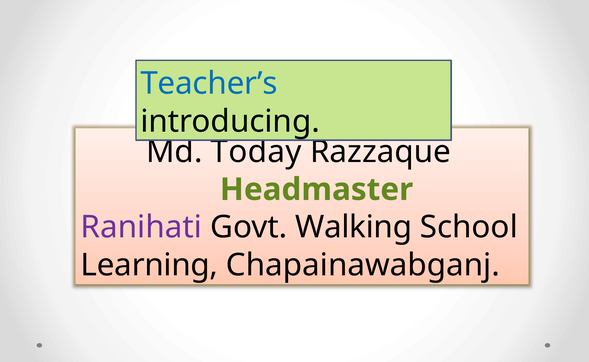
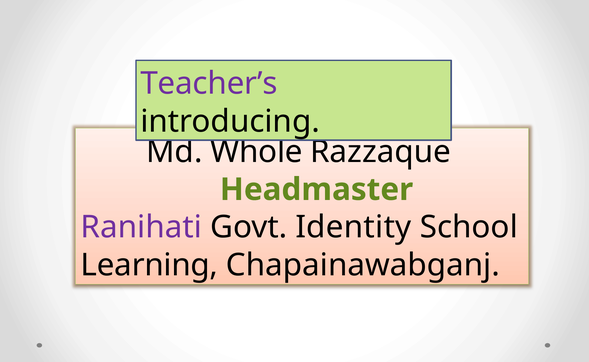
Teacher’s colour: blue -> purple (209, 84)
Today: Today -> Whole (256, 152)
Walking: Walking -> Identity (353, 228)
